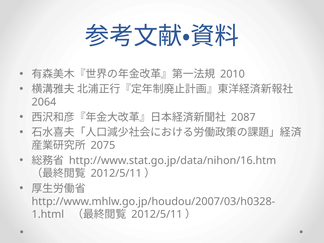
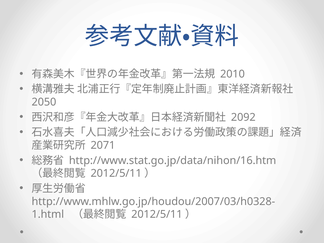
2064: 2064 -> 2050 (44, 102)
2087: 2087 -> 2092 (243, 117)
2075: 2075 -> 2071 (103, 145)
